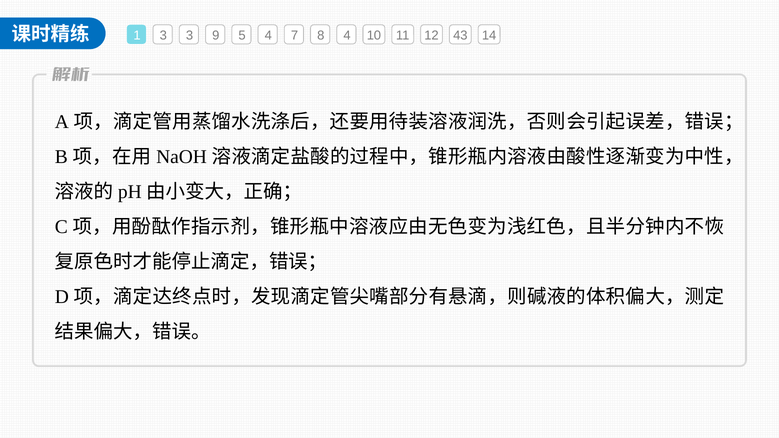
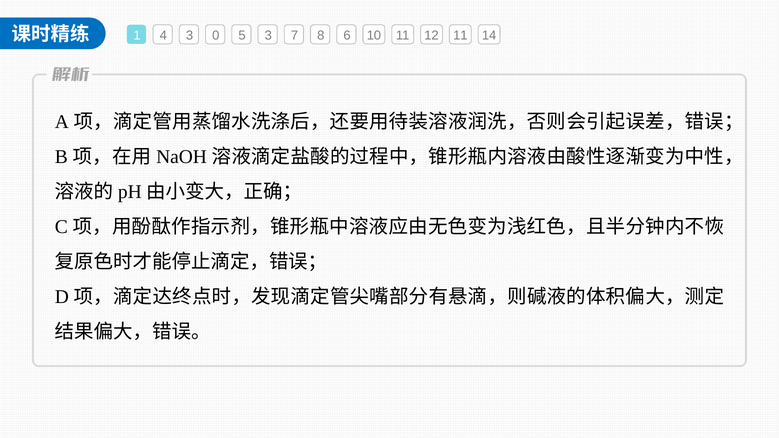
1 3: 3 -> 4 (163, 35)
9: 9 -> 0 (216, 35)
5 4: 4 -> 3 (268, 35)
8 4: 4 -> 6 (347, 35)
12 43: 43 -> 11 (460, 35)
